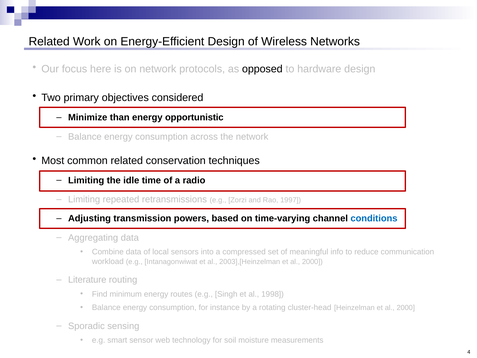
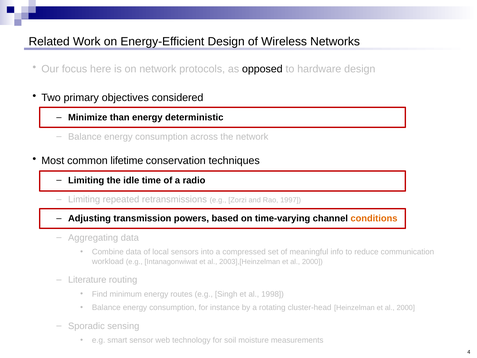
opportunistic: opportunistic -> deterministic (194, 117)
common related: related -> lifetime (127, 160)
conditions colour: blue -> orange (374, 218)
